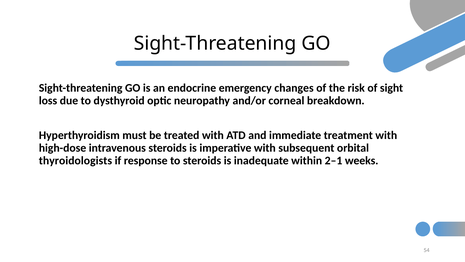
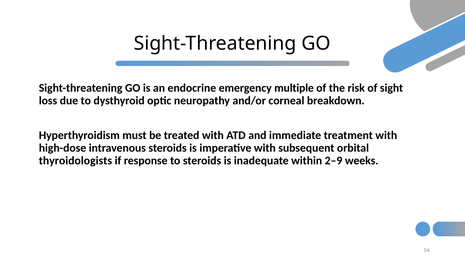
changes: changes -> multiple (294, 88)
2–1: 2–1 -> 2–9 (334, 160)
